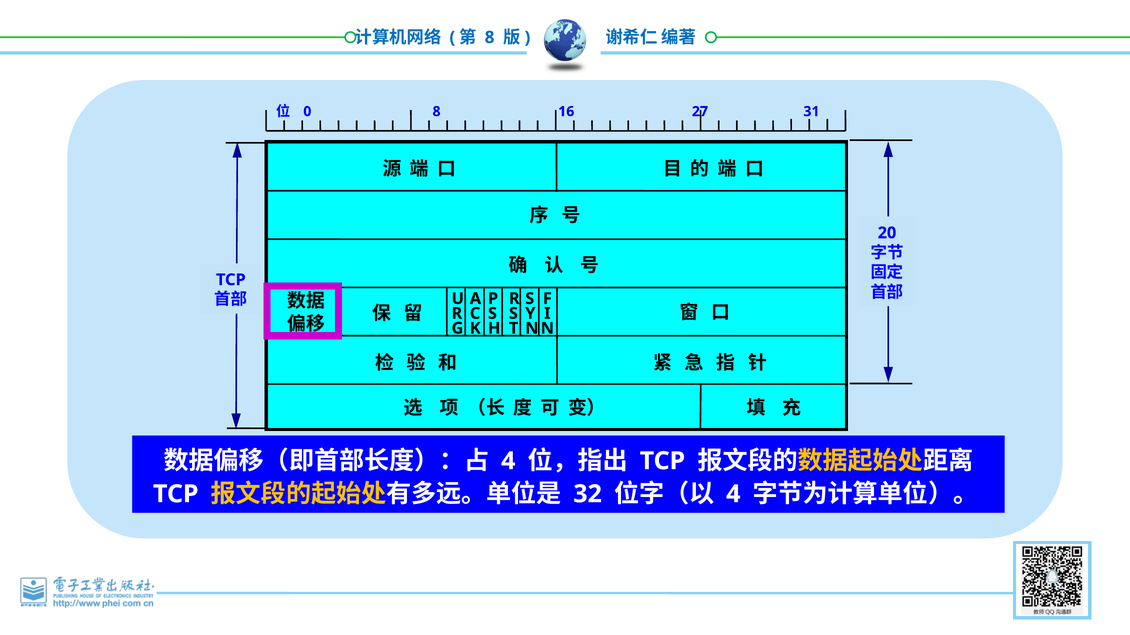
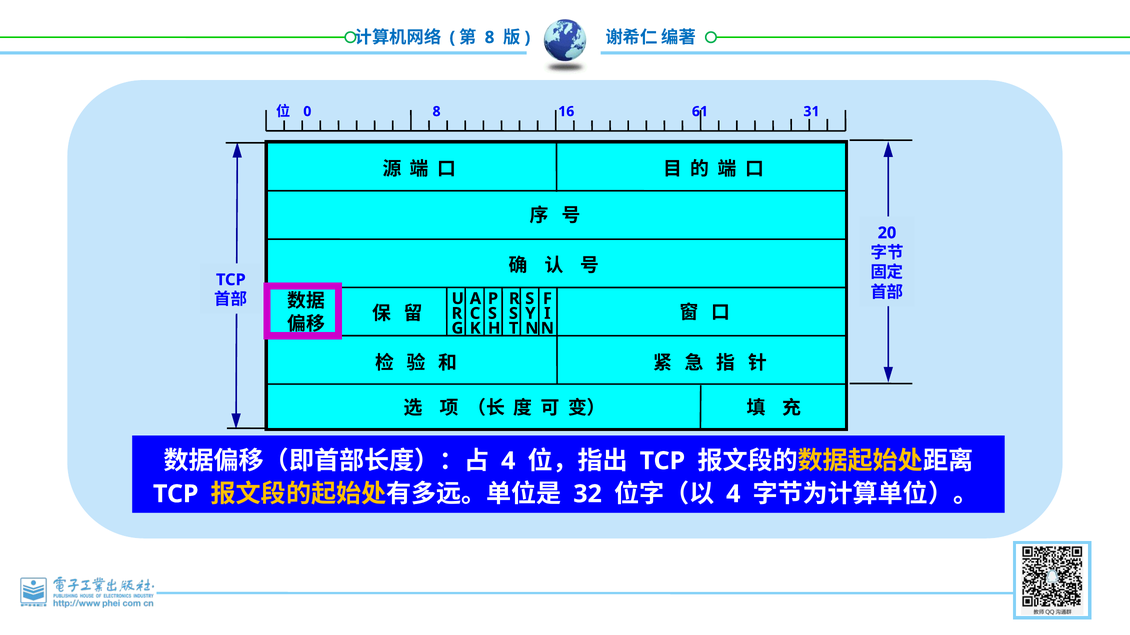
27: 27 -> 61 (700, 112)
